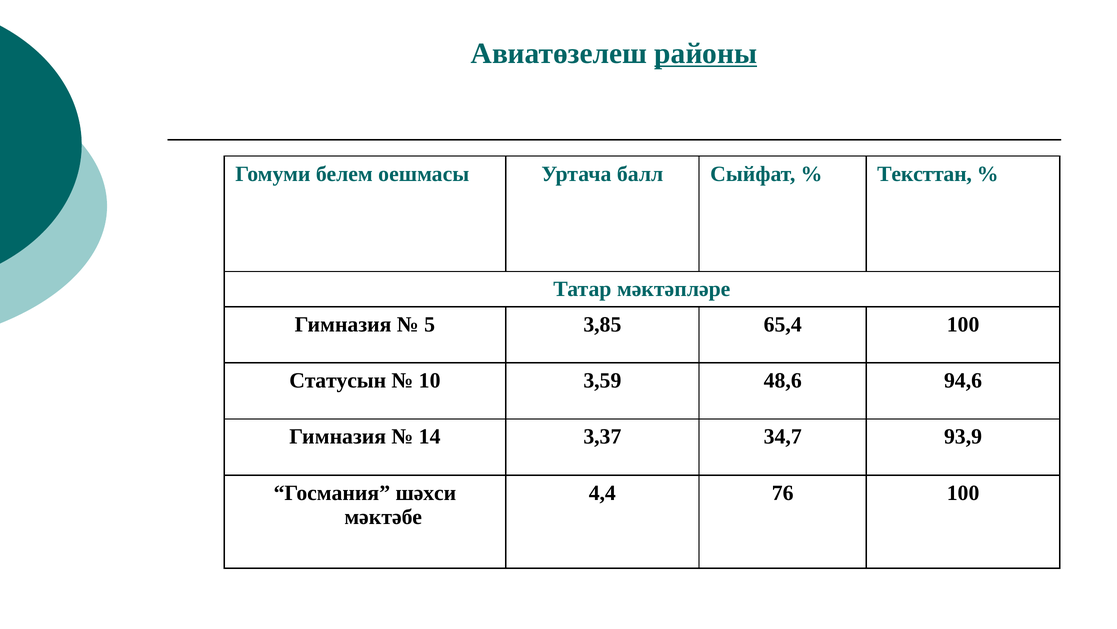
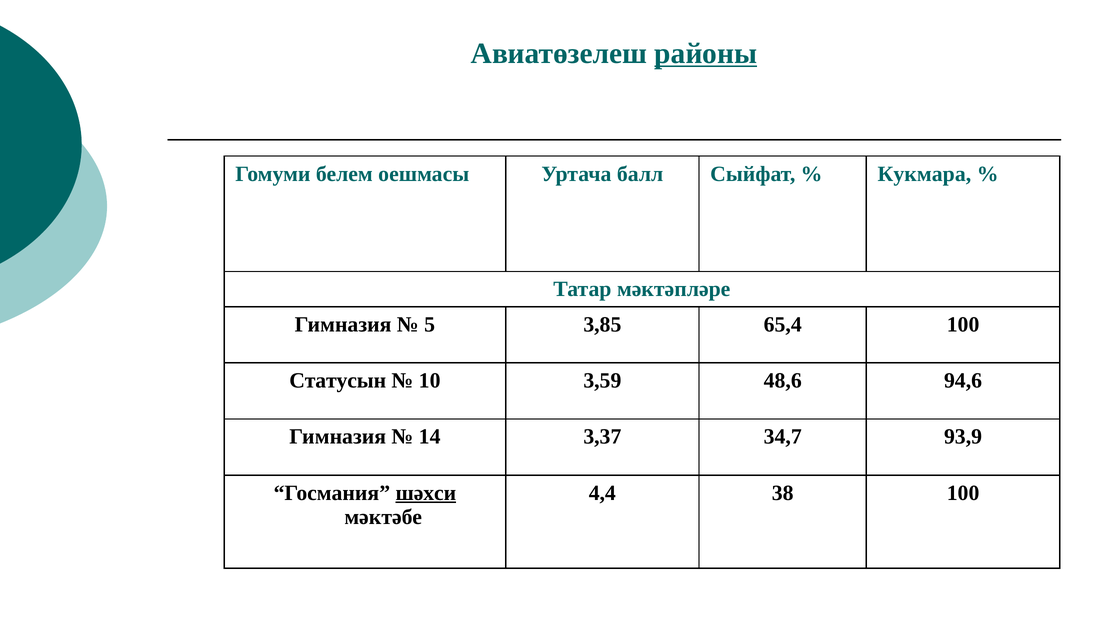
Тексттан: Тексттан -> Кукмара (924, 174)
шәхси underline: none -> present (426, 492)
76: 76 -> 38 (783, 492)
